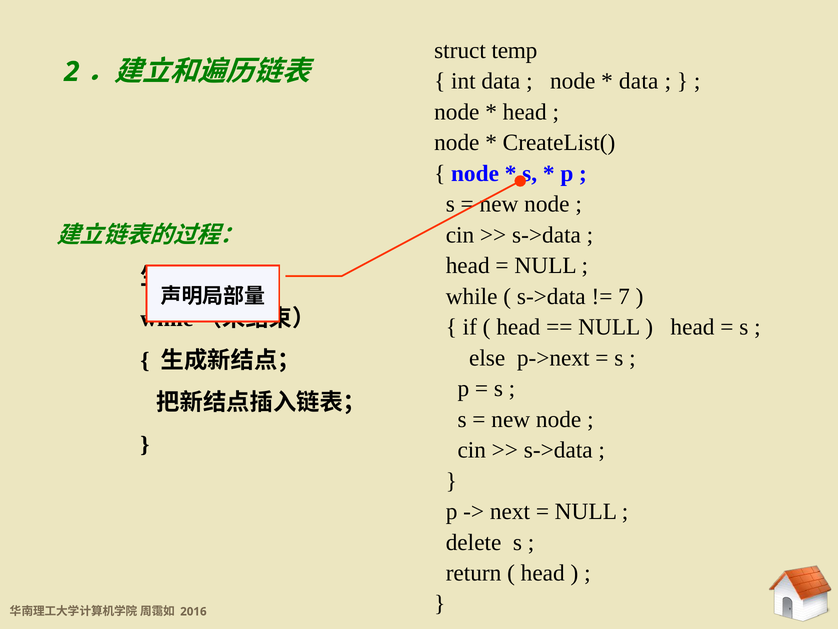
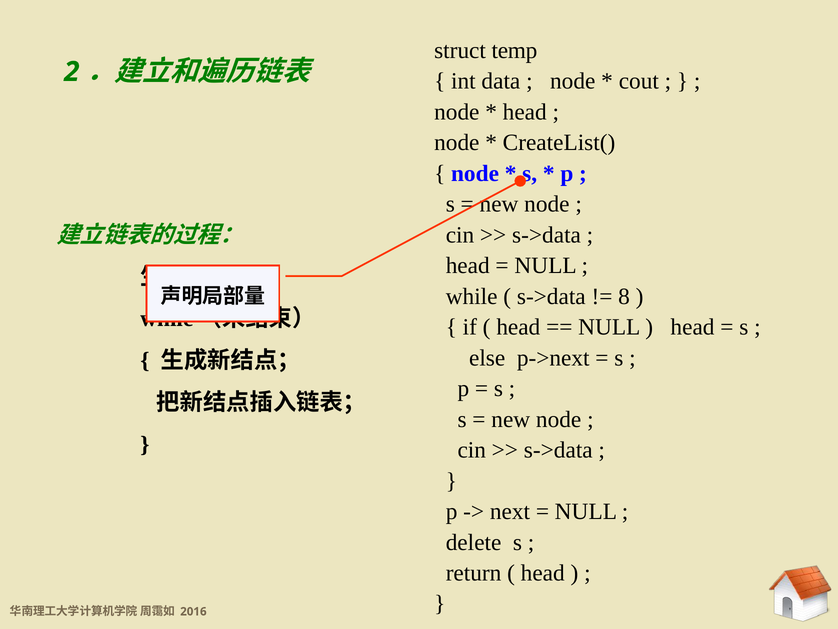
data: data -> cout (639, 81)
7: 7 -> 8 (624, 296)
